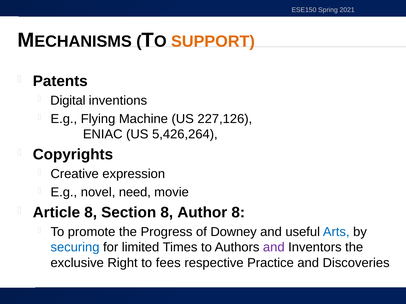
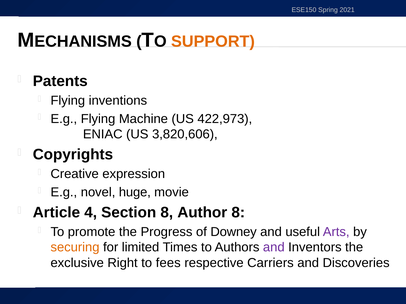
Digital: Digital -> Flying (68, 101)
227,126: 227,126 -> 422,973 (225, 119)
5,426,264: 5,426,264 -> 3,820,606 (185, 134)
need: need -> huge (135, 192)
Article 8: 8 -> 4 (91, 213)
Arts colour: blue -> purple (336, 232)
securing colour: blue -> orange (75, 248)
Practice: Practice -> Carriers (270, 263)
